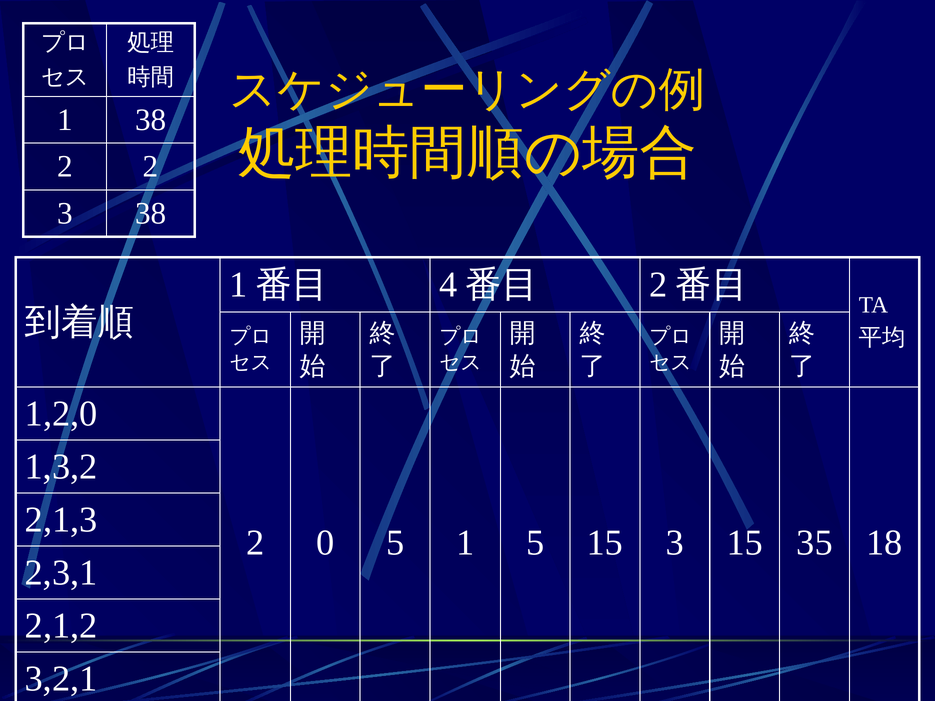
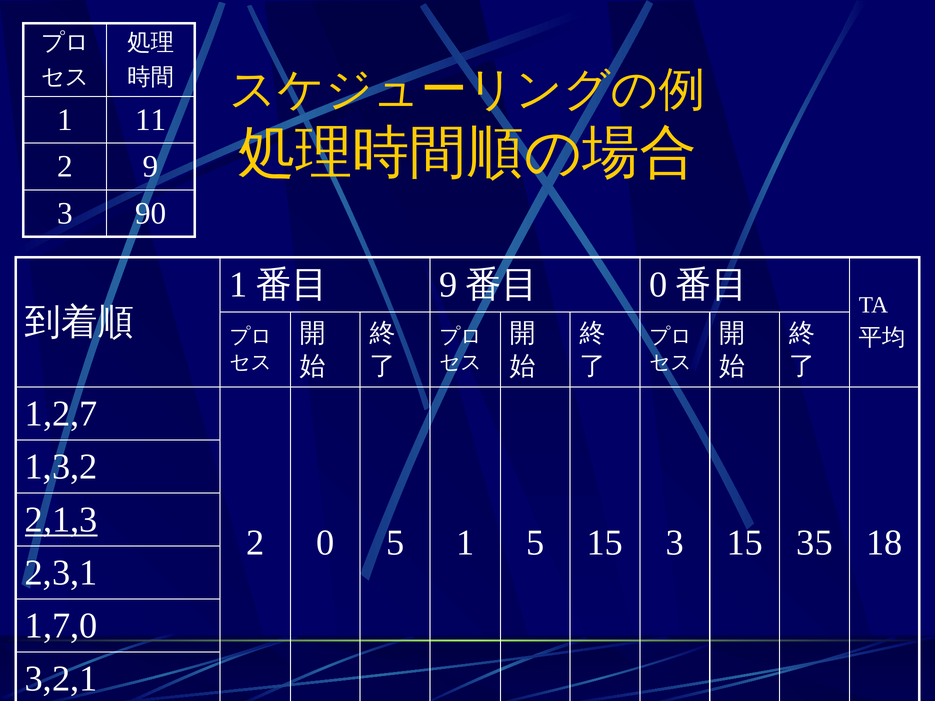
1 38: 38 -> 11 (151, 120)
2 2: 2 -> 9 (151, 167)
3 38: 38 -> 90 (151, 214)
4: 4 -> 9 (448, 285)
2: 2 -> 0 (658, 285)
1,2,0: 1,2,0 -> 1,2,7 (61, 414)
2,1,3 underline: none -> present (61, 520)
2,1,2: 2,1,2 -> 1,7,0 (61, 626)
